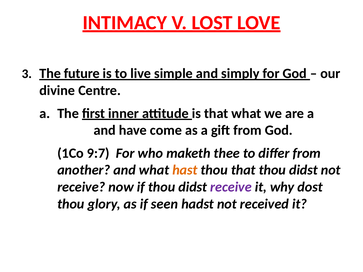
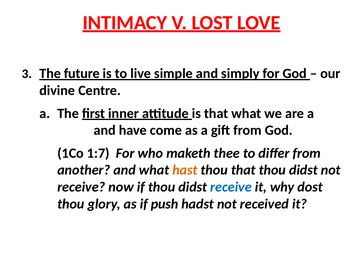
9:7: 9:7 -> 1:7 (98, 153)
receive colour: purple -> blue (231, 187)
seen: seen -> push (165, 204)
